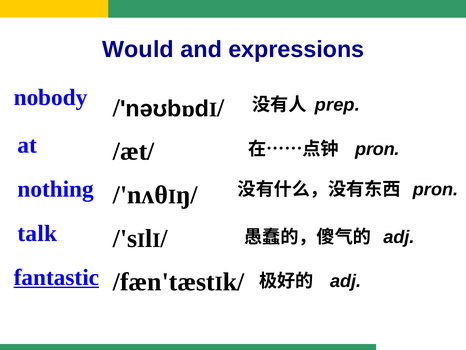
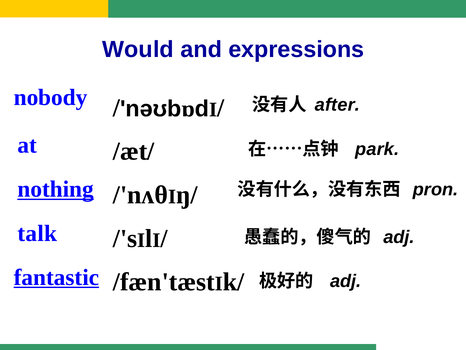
prep: prep -> after (337, 105)
pron: pron -> park (377, 149)
nothing underline: none -> present (56, 189)
